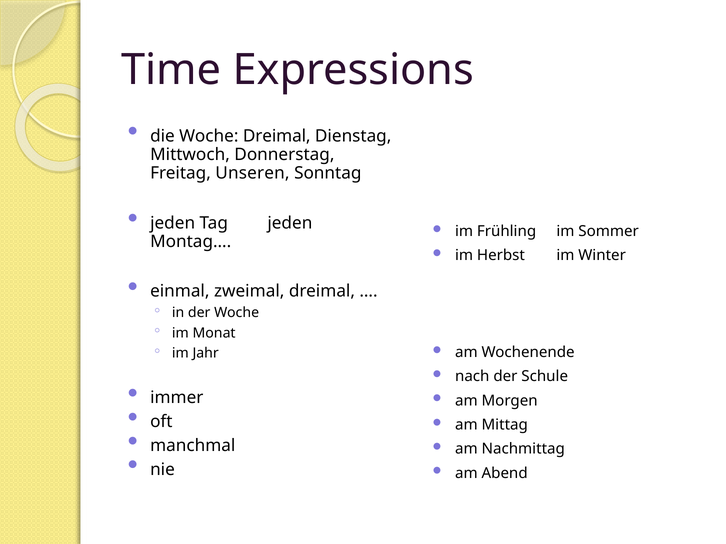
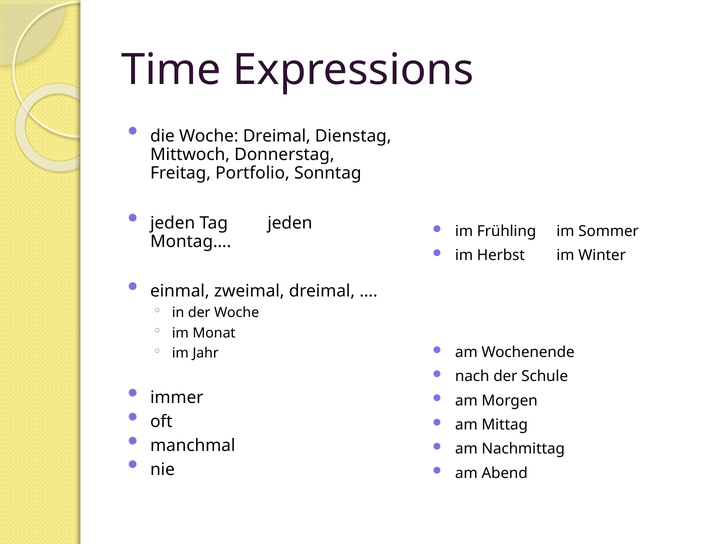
Unseren: Unseren -> Portfolio (252, 173)
